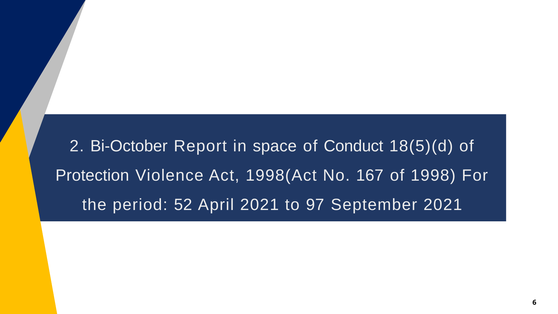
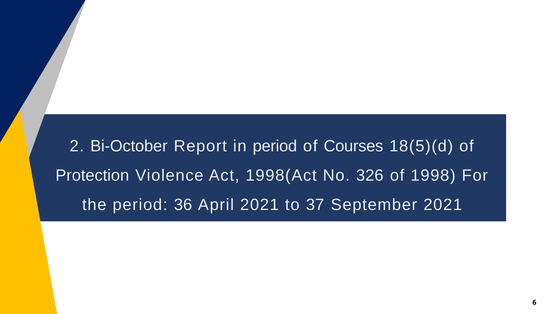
in space: space -> period (275, 146)
Conduct: Conduct -> Courses (353, 146)
167: 167 -> 326 (370, 175)
52: 52 -> 36 (183, 205)
97: 97 -> 37 (315, 205)
